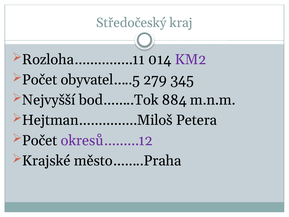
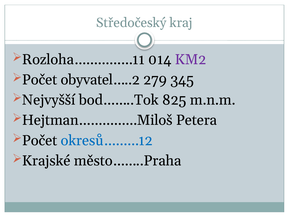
obyvatel…..5: obyvatel…..5 -> obyvatel…..2 (100, 80)
884: 884 -> 825 (174, 100)
okresů………12 colour: purple -> blue (107, 140)
